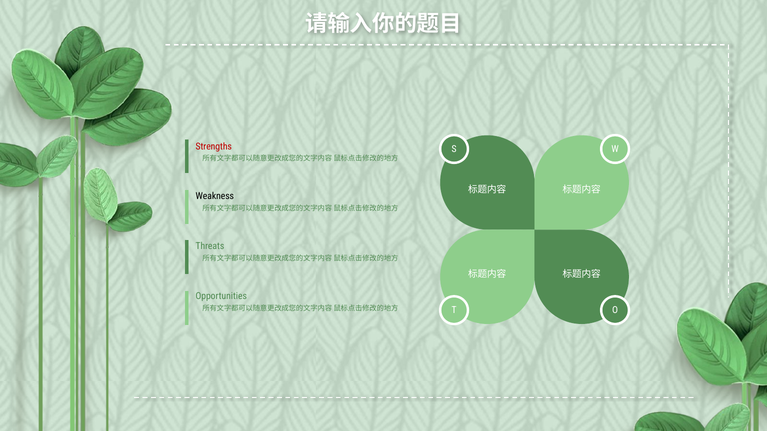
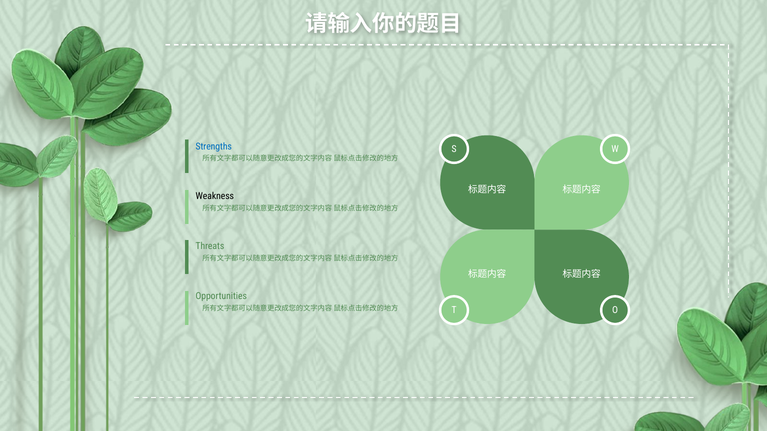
Strengths colour: red -> blue (214, 147)
